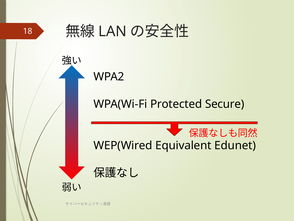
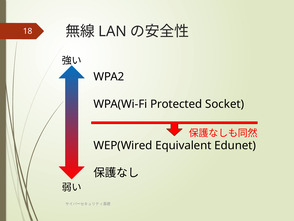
Secure: Secure -> Socket (225, 104)
